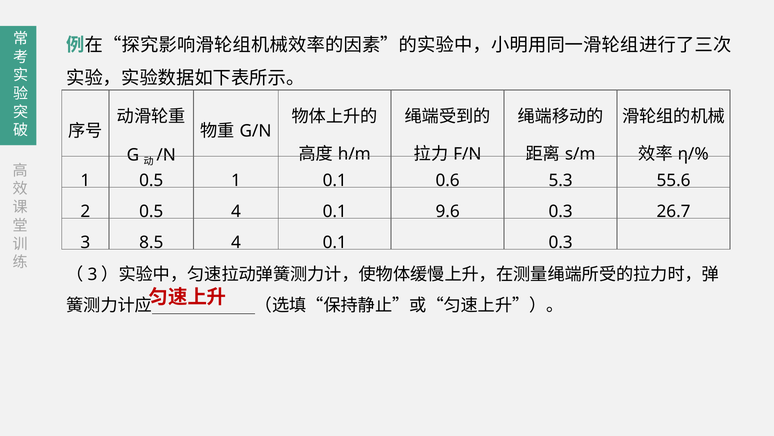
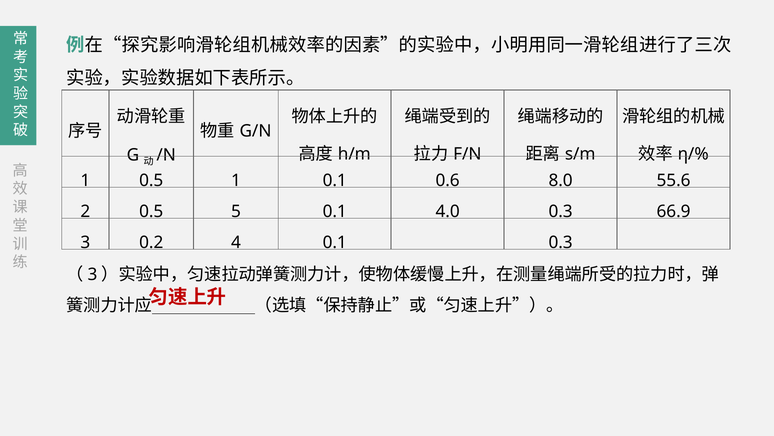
5.3: 5.3 -> 8.0 (561, 180)
0.5 4: 4 -> 5 (236, 211)
9.6: 9.6 -> 4.0 (448, 211)
26.7: 26.7 -> 66.9 (674, 211)
8.5: 8.5 -> 0.2 (151, 242)
